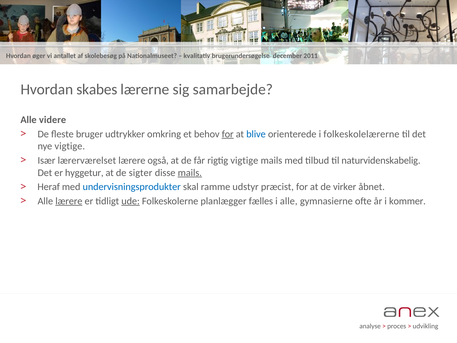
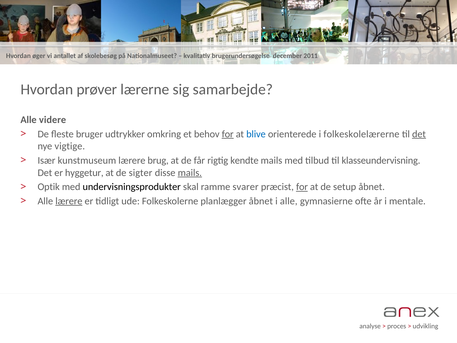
skabes: skabes -> prøver (97, 89)
det underline: none -> present (419, 134)
lærerværelset: lærerværelset -> kunstmuseum (87, 160)
også: også -> brug (158, 160)
rigtig vigtige: vigtige -> kendte (244, 160)
naturvidenskabelig: naturvidenskabelig -> klasseundervisning (381, 160)
Heraf: Heraf -> Optik (49, 187)
undervisningsprodukter colour: blue -> black (132, 187)
udstyr: udstyr -> svarer (246, 187)
for underline: none -> present (302, 187)
virker: virker -> setup (345, 187)
ude underline: present -> none (131, 201)
planlægger fælles: fælles -> åbnet (261, 201)
kommer: kommer -> mentale (407, 201)
